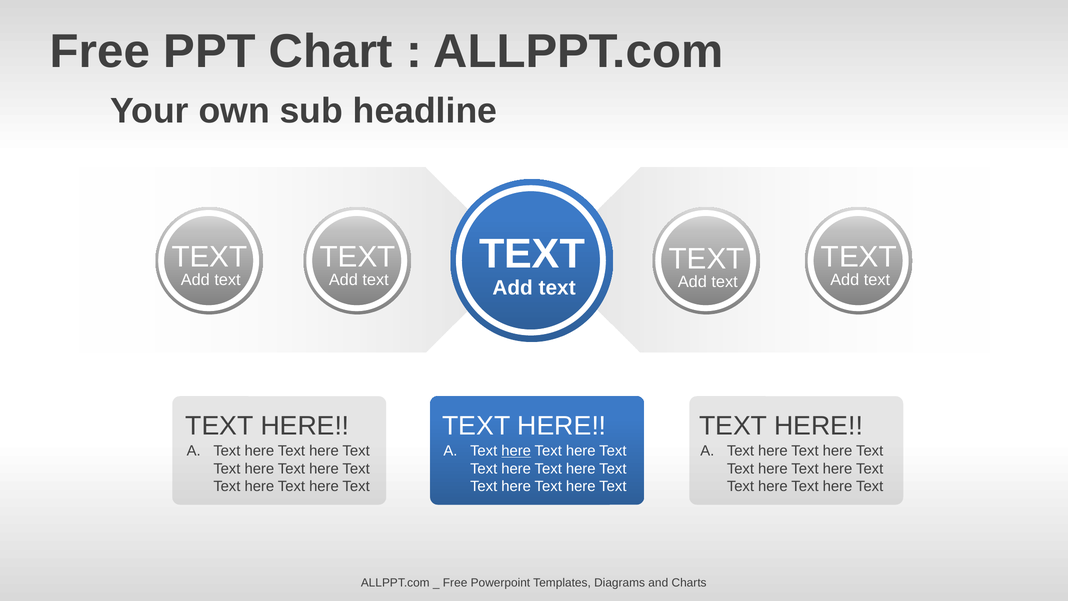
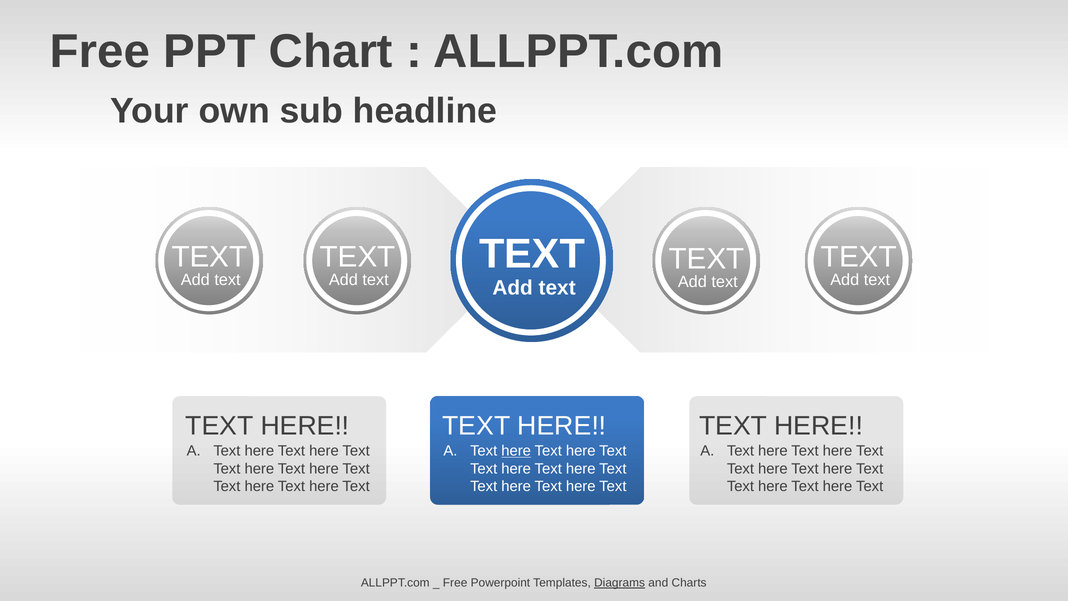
Diagrams underline: none -> present (620, 583)
